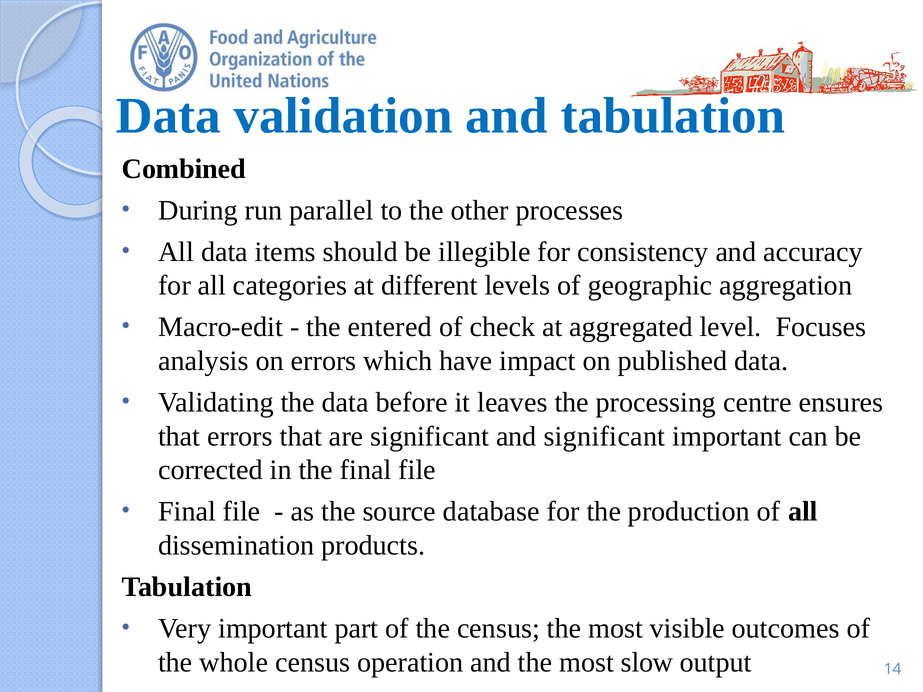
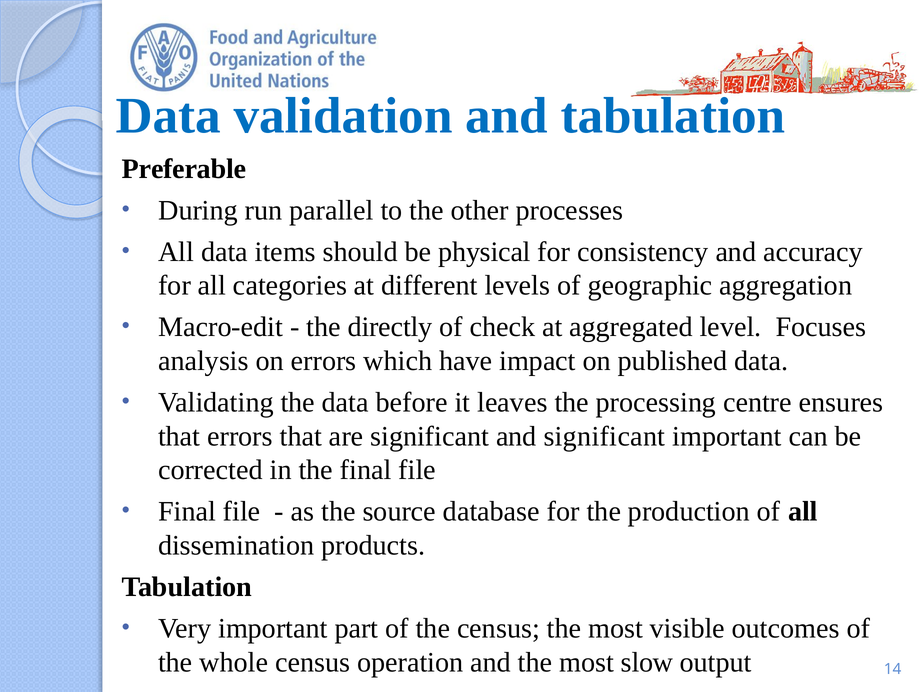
Combined: Combined -> Preferable (184, 169)
illegible: illegible -> physical (485, 252)
entered: entered -> directly (390, 327)
